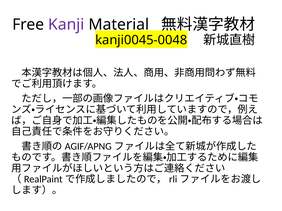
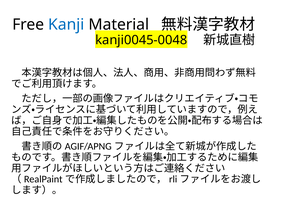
Kanji colour: purple -> blue (66, 25)
